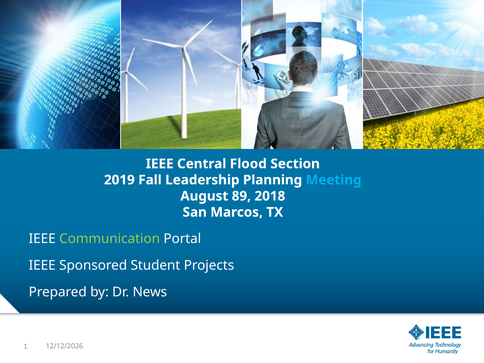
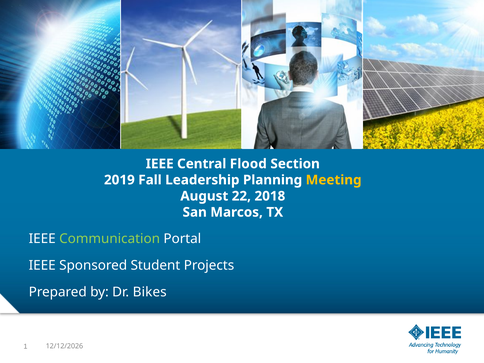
Meeting colour: light blue -> yellow (334, 180)
89: 89 -> 22 (241, 196)
News: News -> Bikes (150, 292)
